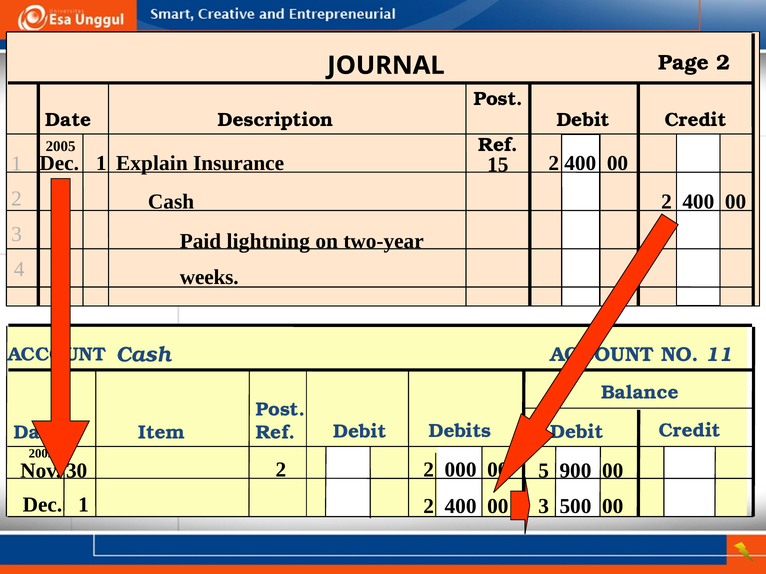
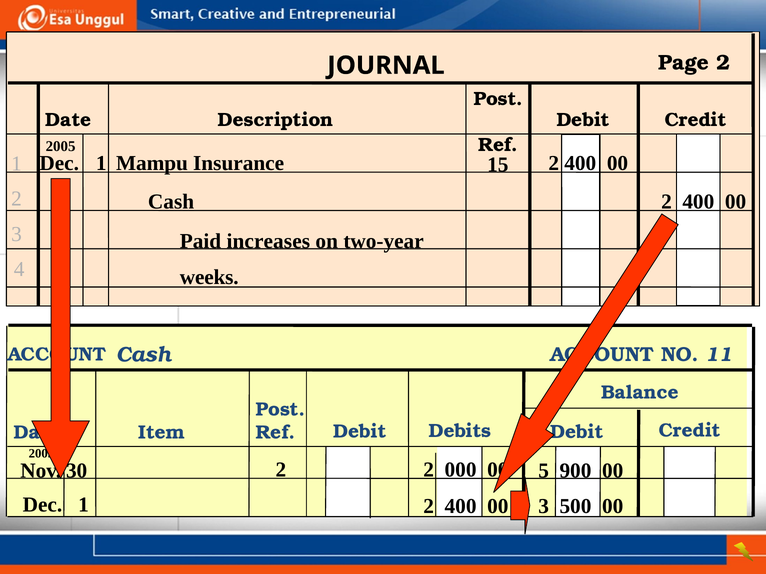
Explain: Explain -> Mampu (152, 164)
lightning: lightning -> increases (268, 241)
